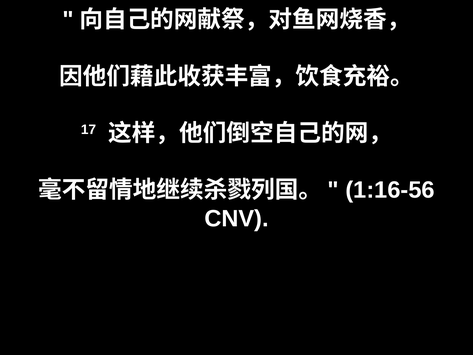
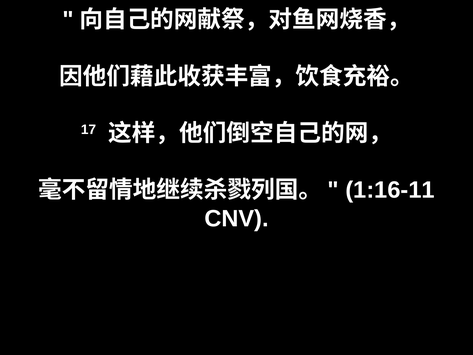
1:16-56: 1:16-56 -> 1:16-11 (390, 190)
